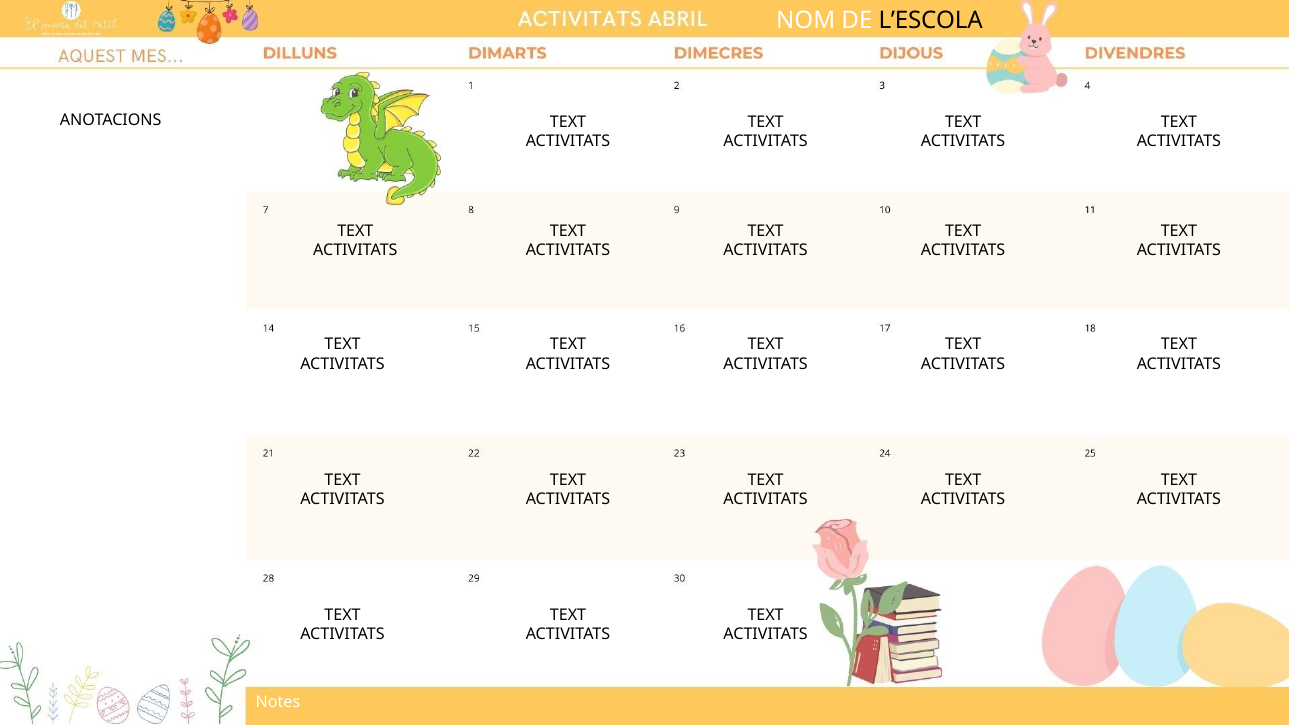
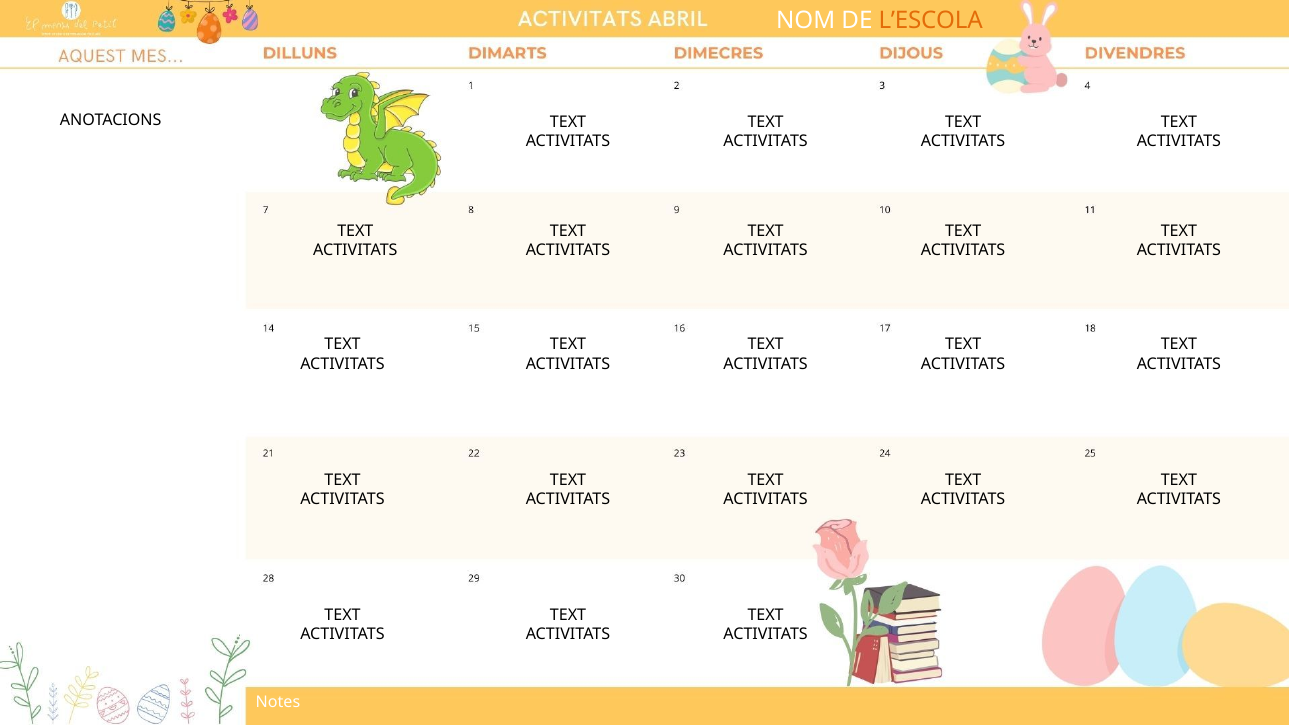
L’ESCOLA colour: black -> orange (931, 21)
